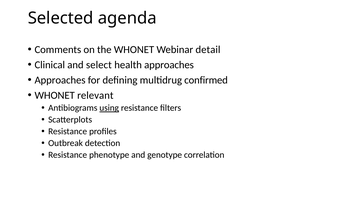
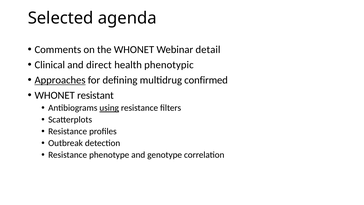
select: select -> direct (99, 65)
health approaches: approaches -> phenotypic (169, 65)
Approaches underline: none -> present (60, 80)
relevant: relevant -> resistant (95, 95)
